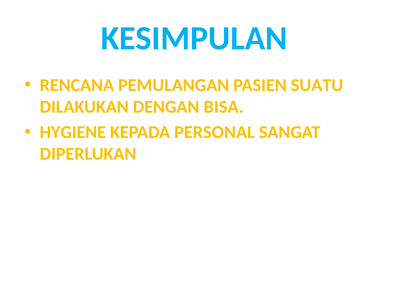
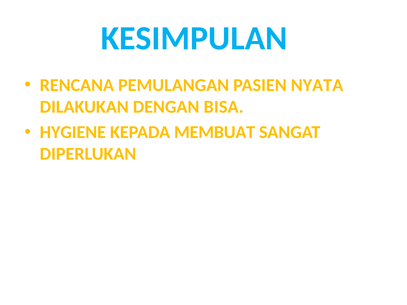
SUATU: SUATU -> NYATA (317, 85)
PERSONAL: PERSONAL -> MEMBUAT (215, 132)
